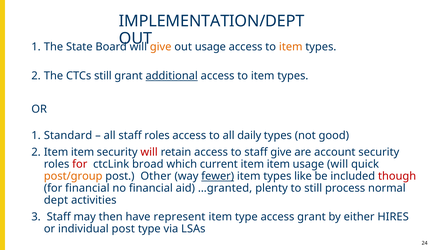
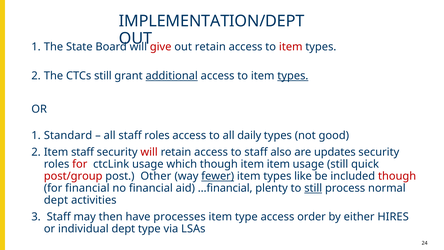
give colour: orange -> red (161, 47)
out usage: usage -> retain (210, 47)
item colour: orange -> red (291, 47)
types underline: none -> present (293, 76)
item: item -> staff (83, 152)
staff give: give -> also (281, 152)
account: account -> updates (335, 152)
ctcLink broad: broad -> usage (148, 164)
which current: current -> though (219, 164)
usage will: will -> still (338, 164)
post/group colour: orange -> red (73, 176)
…granted: …granted -> …financial (225, 188)
still underline: none -> present (313, 188)
represent: represent -> processes (180, 216)
access grant: grant -> order (312, 216)
individual post: post -> dept (123, 228)
